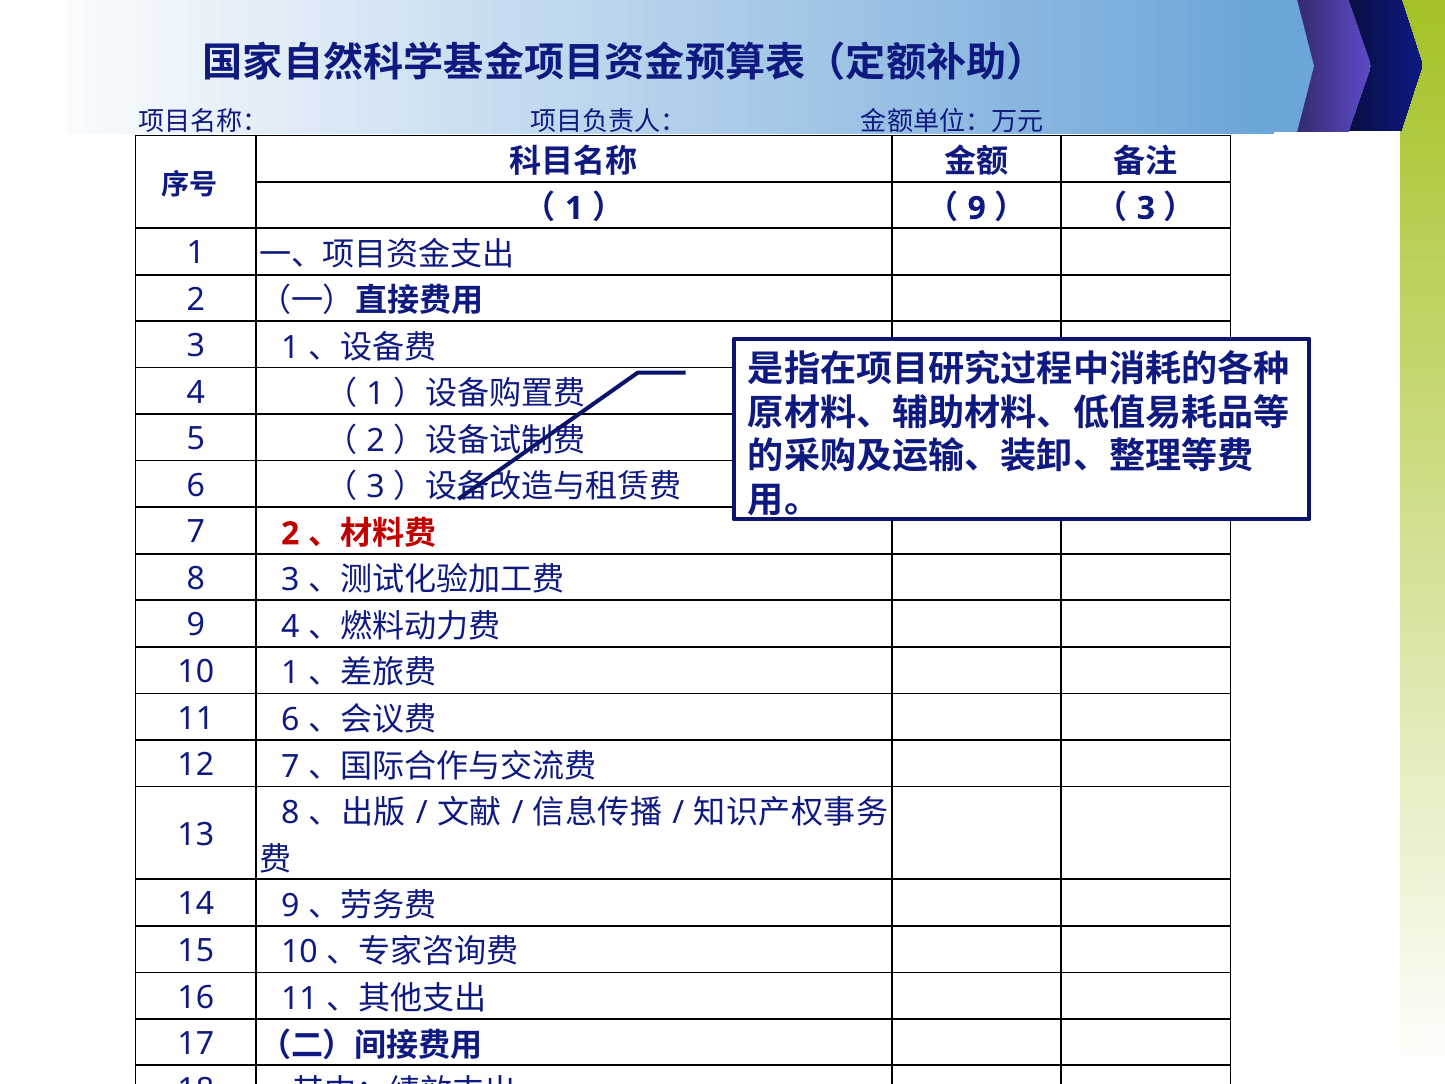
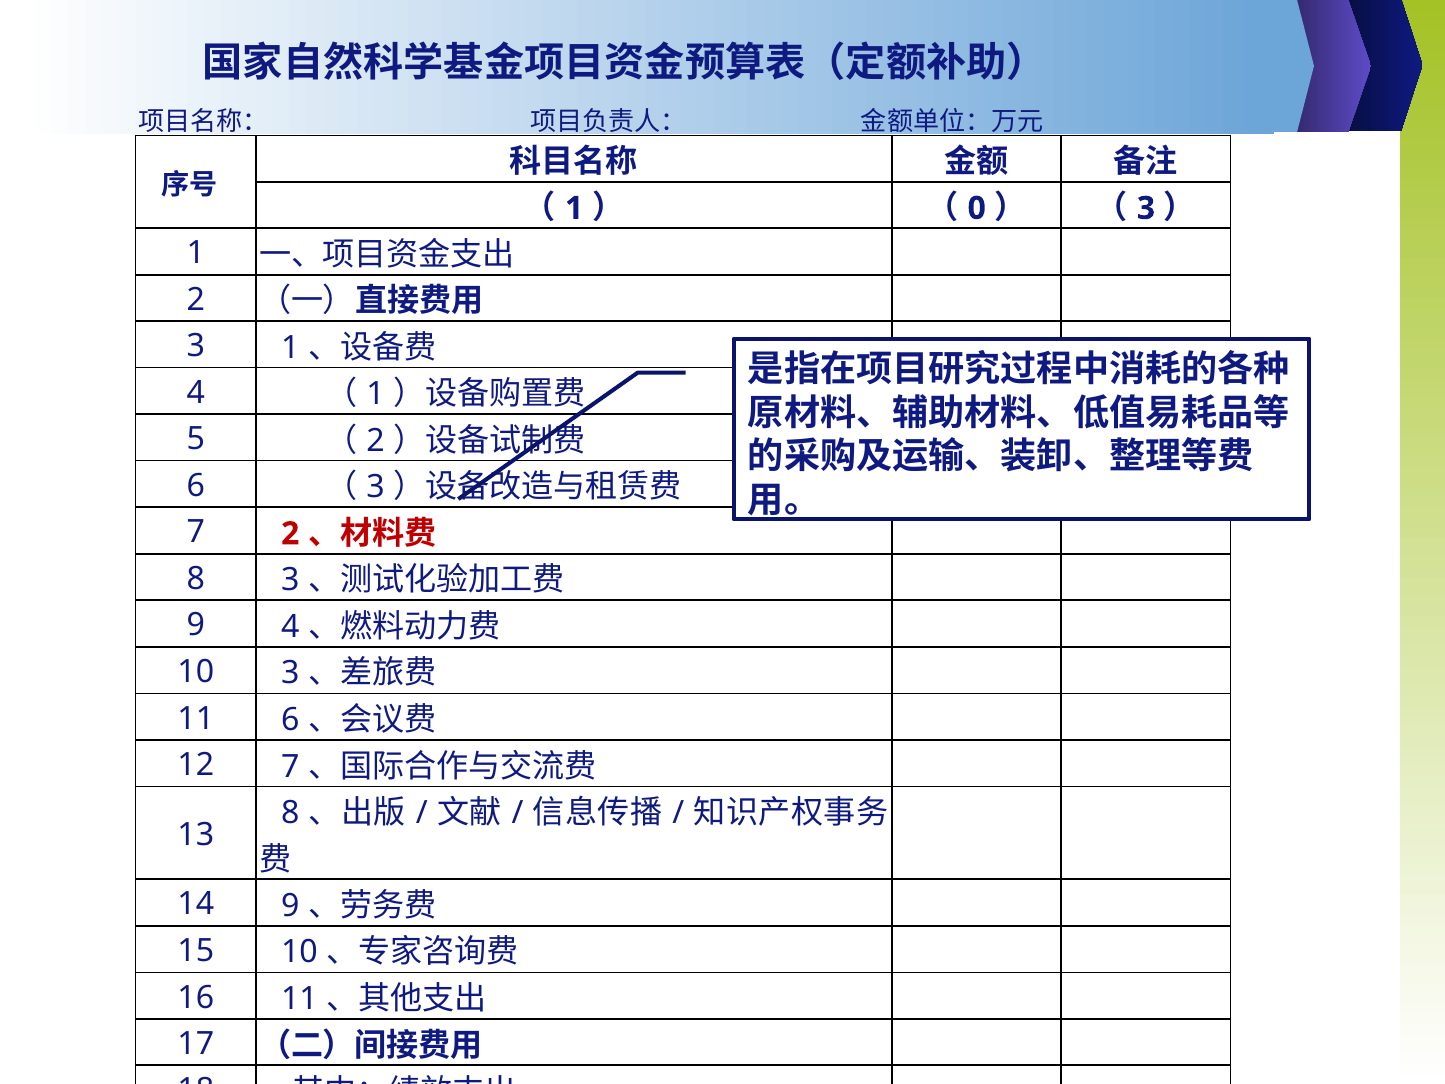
9: 9 -> 0 (977, 208)
10 1: 1 -> 3 (290, 673)
